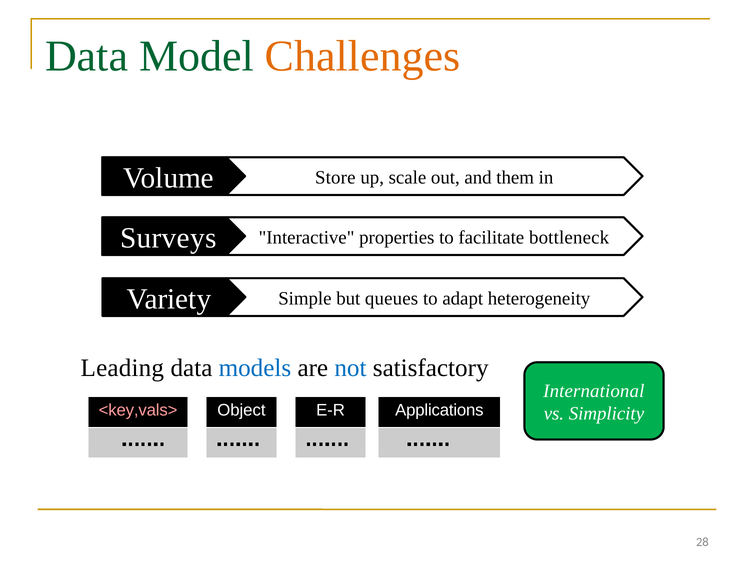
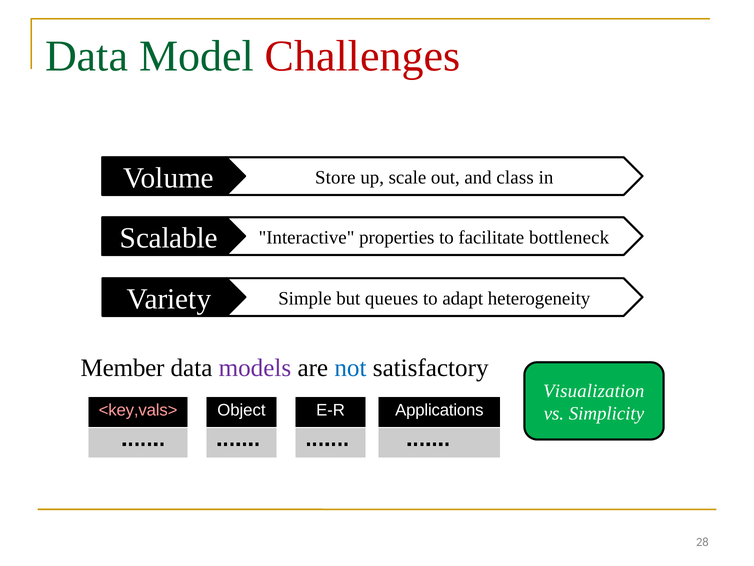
Challenges colour: orange -> red (363, 56)
them: them -> class (515, 177)
Surveys: Surveys -> Scalable (169, 238)
Leading: Leading -> Member (123, 368)
models colour: blue -> purple (255, 368)
International: International -> Visualization (594, 390)
